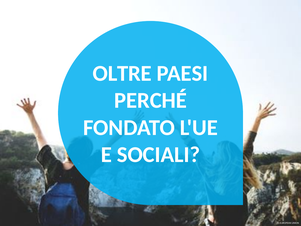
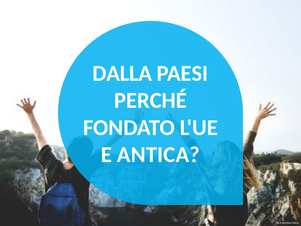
OLTRE: OLTRE -> DALLA (122, 73)
SOCIALI: SOCIALI -> ANTICA (158, 155)
